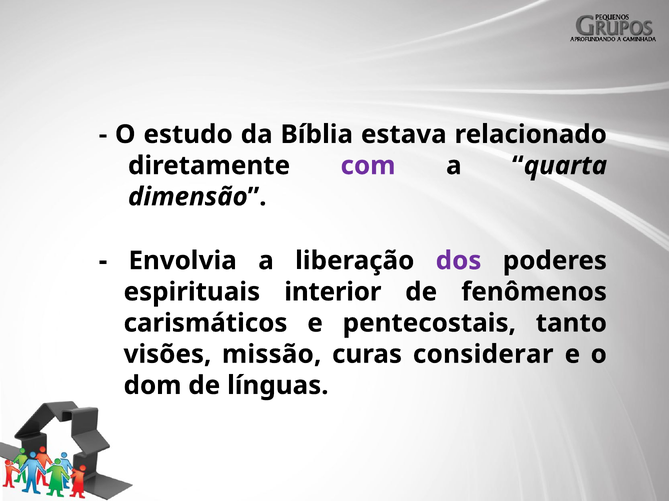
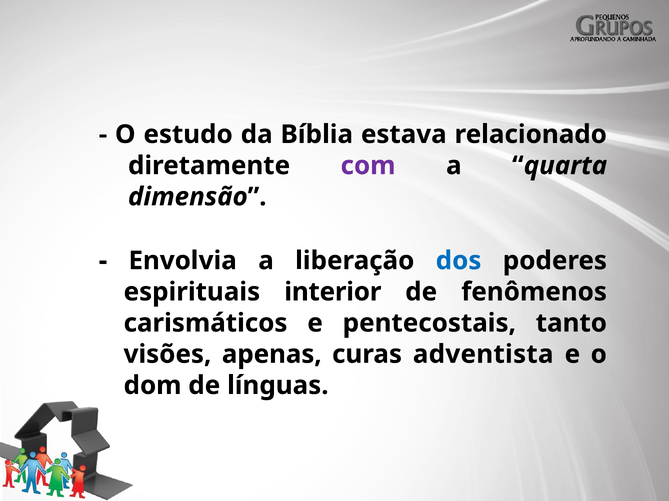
dos colour: purple -> blue (459, 261)
missão: missão -> apenas (272, 355)
considerar: considerar -> adventista (483, 355)
